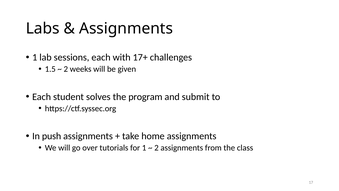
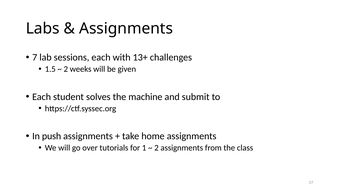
1: 1 -> 7 (35, 57)
17+: 17+ -> 13+ (140, 57)
program: program -> machine (145, 97)
